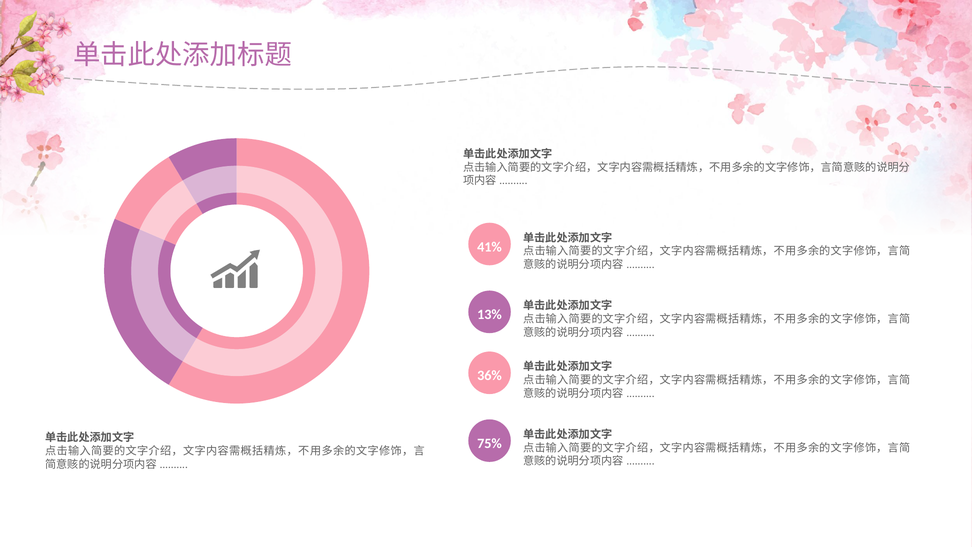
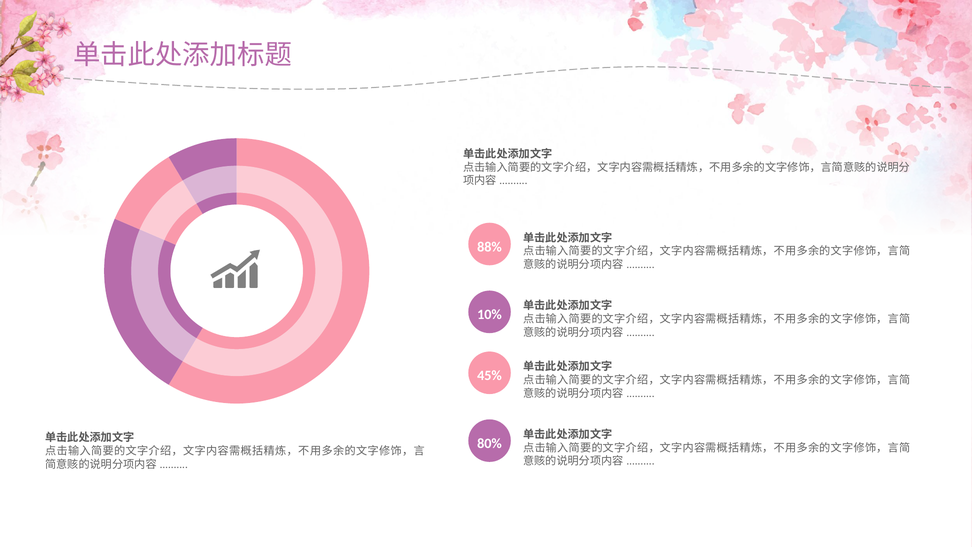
41%: 41% -> 88% (489, 247)
13%: 13% -> 10% (489, 315)
36%: 36% -> 45% (489, 376)
75%: 75% -> 80% (489, 443)
